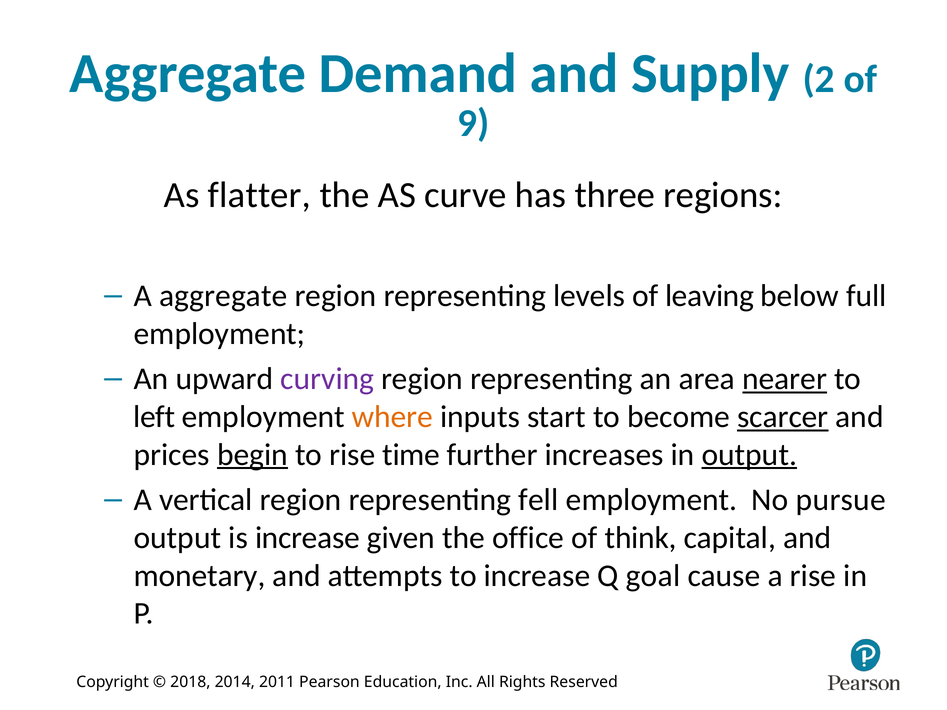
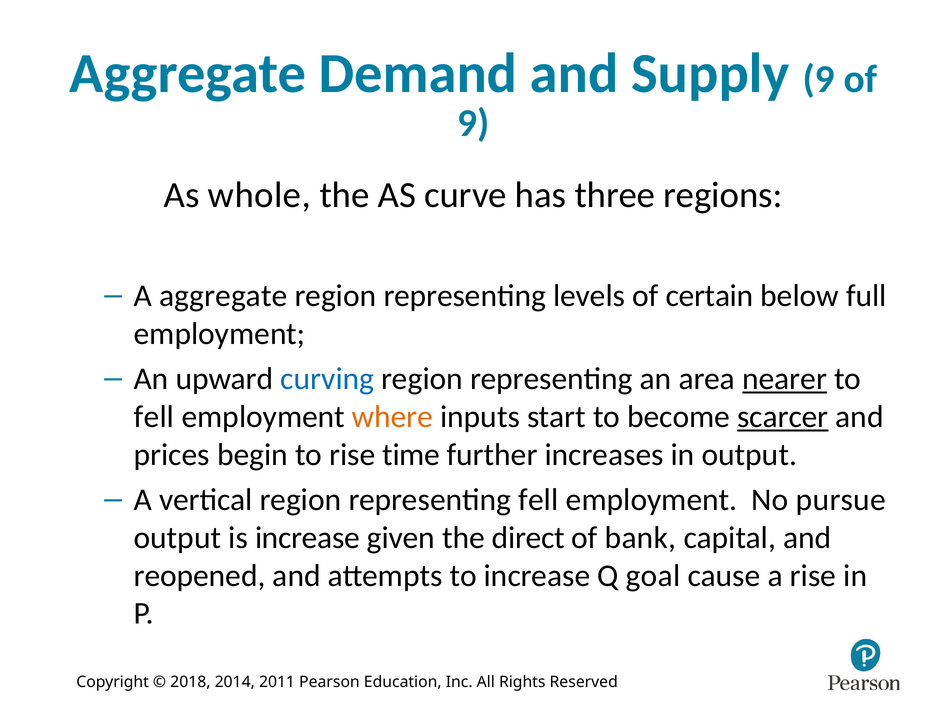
Supply 2: 2 -> 9 (819, 79)
flatter: flatter -> whole (259, 195)
leaving: leaving -> certain (710, 296)
curving colour: purple -> blue (327, 379)
left: left -> fell (154, 417)
begin underline: present -> none (252, 455)
output underline: present -> none (749, 455)
office: office -> direct (528, 538)
think: think -> bank (640, 538)
monetary: monetary -> reopened (200, 576)
